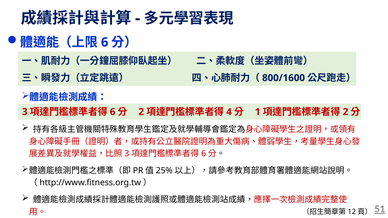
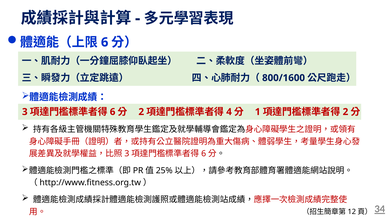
51: 51 -> 34 (380, 209)
